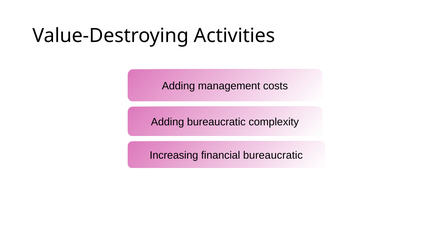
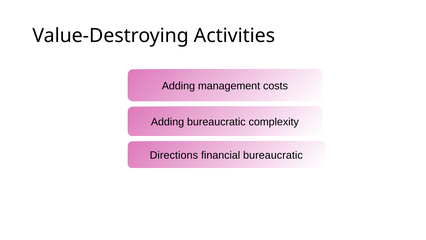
Increasing: Increasing -> Directions (174, 155)
